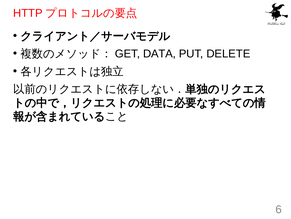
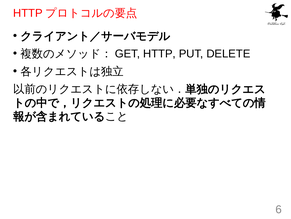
DATA: DATA -> HTTP (159, 54)
